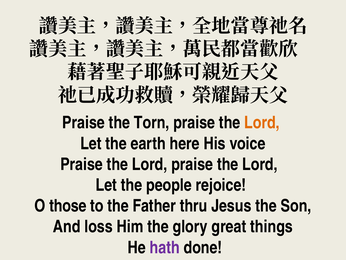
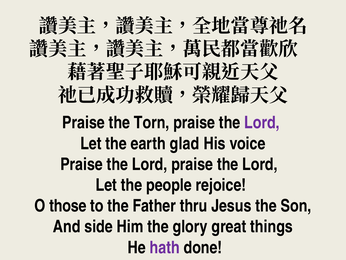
Lord colour: orange -> purple (262, 123)
here: here -> glad (185, 143)
loss: loss -> side (99, 226)
